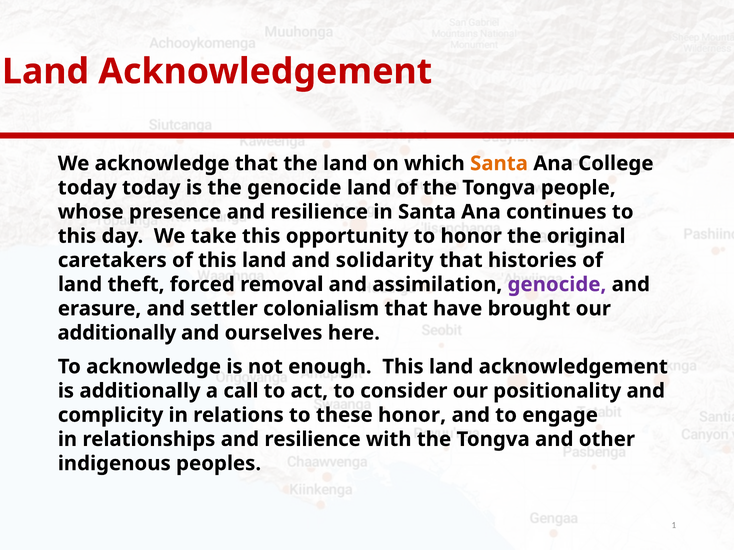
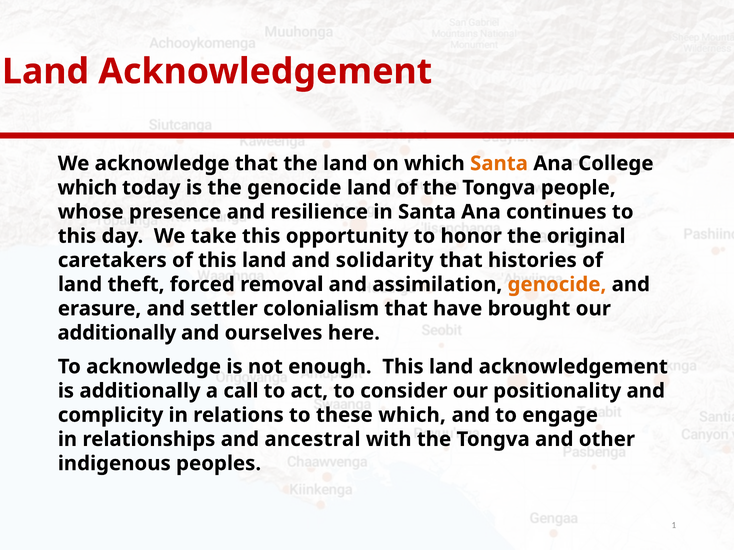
today: today -> which (87, 188)
genocide colour: purple -> orange (557, 285)
these honor: honor -> which (412, 415)
relationships and resilience: resilience -> ancestral (312, 440)
